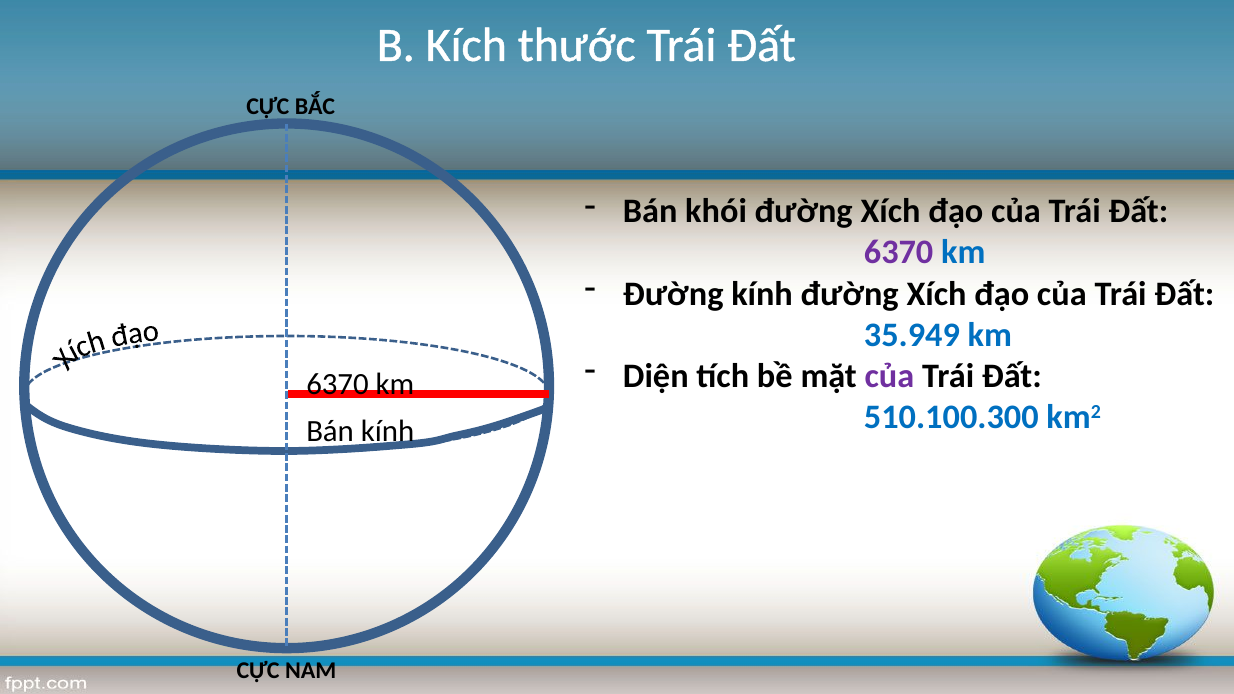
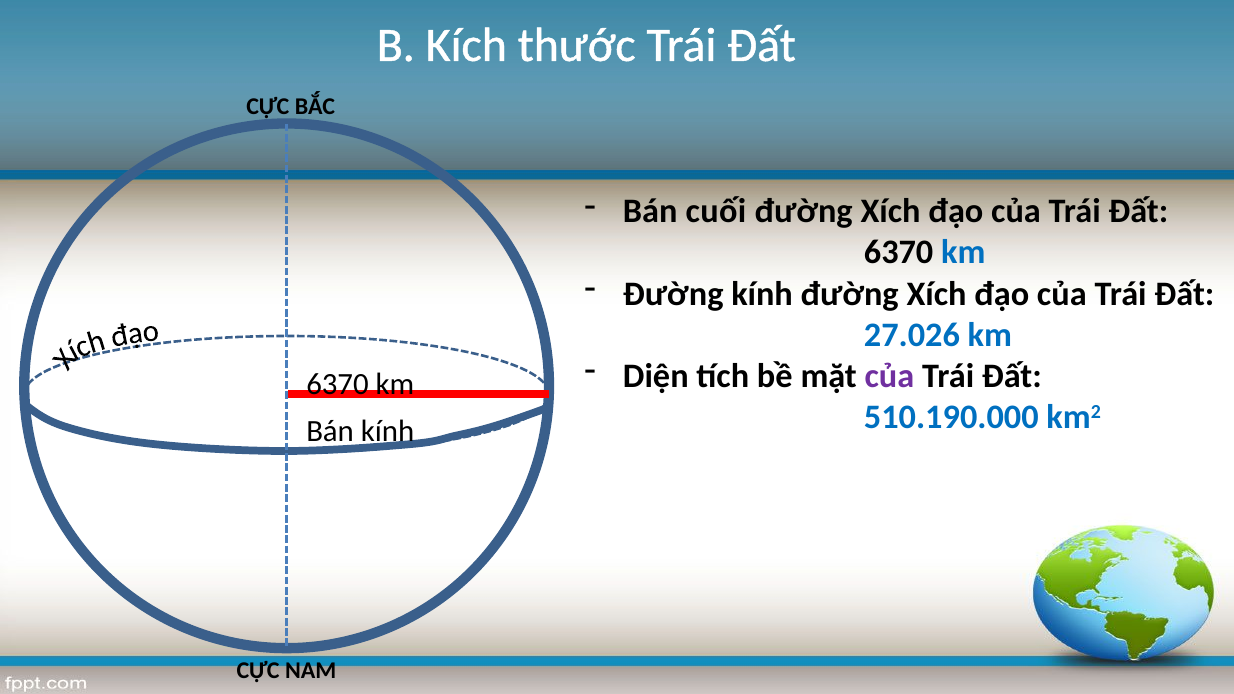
khói: khói -> cuối (716, 212)
6370 colour: purple -> black (899, 253)
35.949: 35.949 -> 27.026 (912, 335)
510.100.300: 510.100.300 -> 510.190.000 (951, 417)
